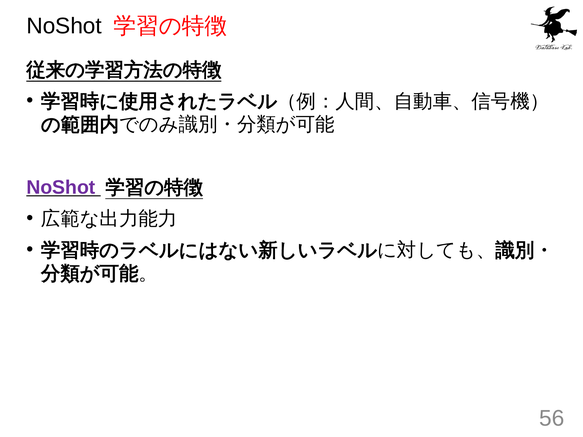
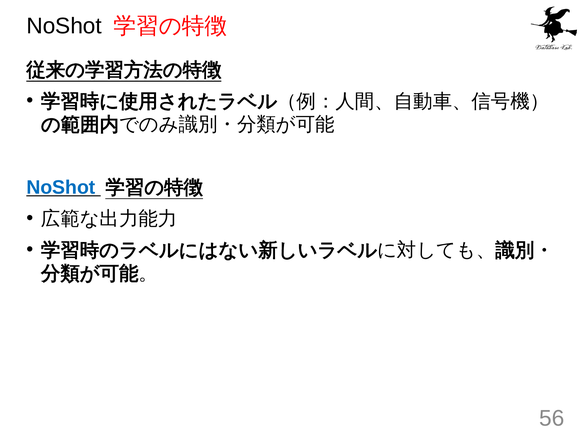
NoShot colour: purple -> blue (61, 187)
